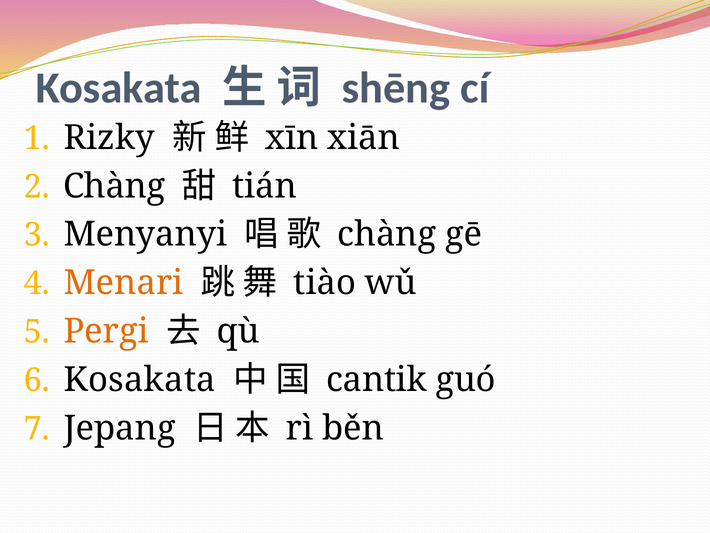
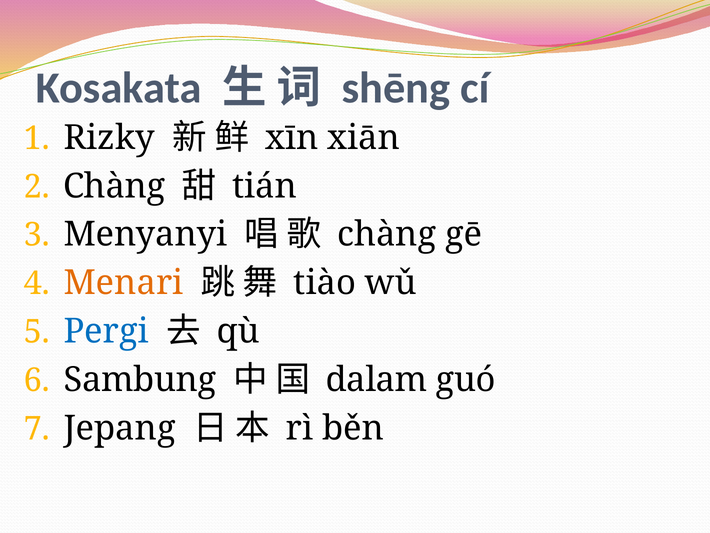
Pergi colour: orange -> blue (106, 331)
Kosakata: Kosakata -> Sambung (140, 379)
cantik: cantik -> dalam (377, 379)
